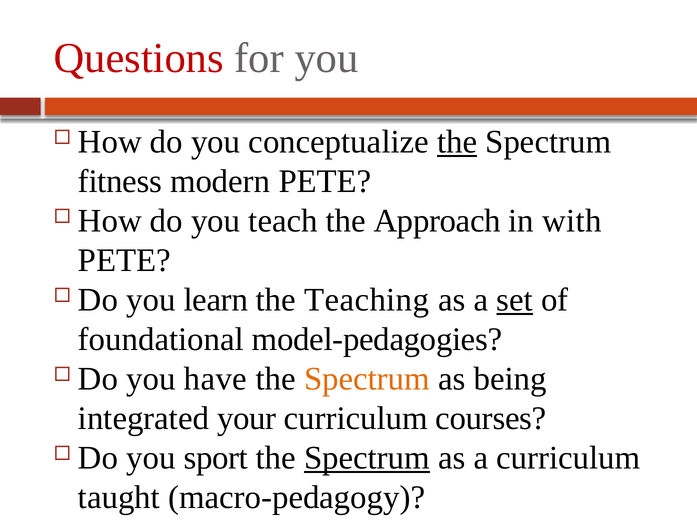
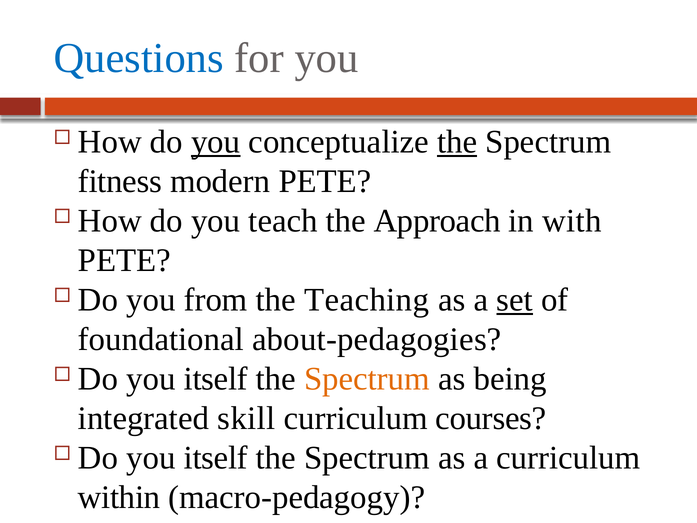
Questions colour: red -> blue (139, 58)
you underline: none -> present (216, 142)
learn: learn -> from (216, 300)
model-pedagogies: model-pedagogies -> about-pedagogies (377, 339)
have: have -> itself (216, 379)
your: your -> skill (246, 418)
sport: sport -> itself (216, 458)
Spectrum underline: present -> none (367, 458)
taught: taught -> within (119, 497)
